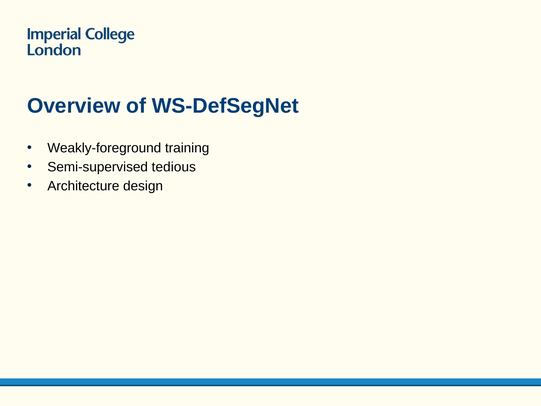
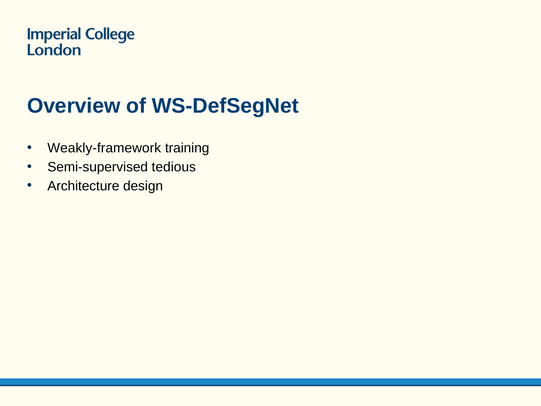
Weakly-foreground: Weakly-foreground -> Weakly-framework (104, 148)
